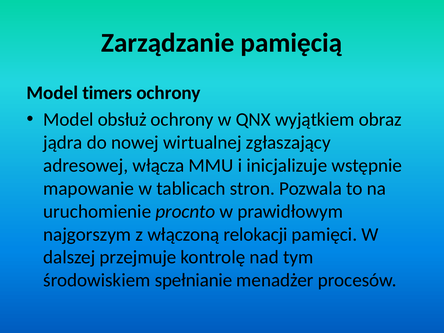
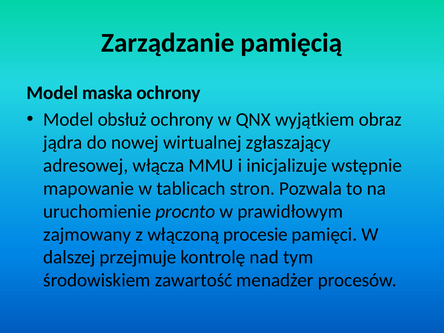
timers: timers -> maska (107, 93)
najgorszym: najgorszym -> zajmowany (87, 234)
relokacji: relokacji -> procesie (256, 234)
spełnianie: spełnianie -> zawartość (193, 280)
